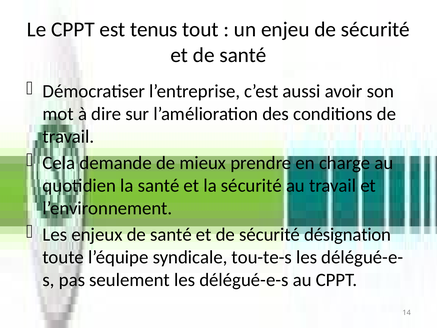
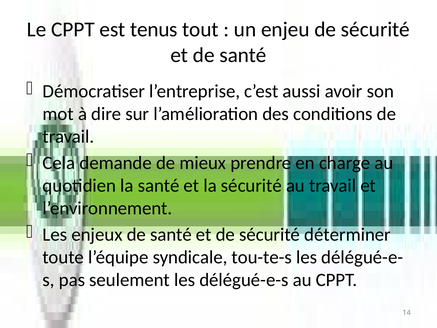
désignation: désignation -> déterminer (348, 235)
